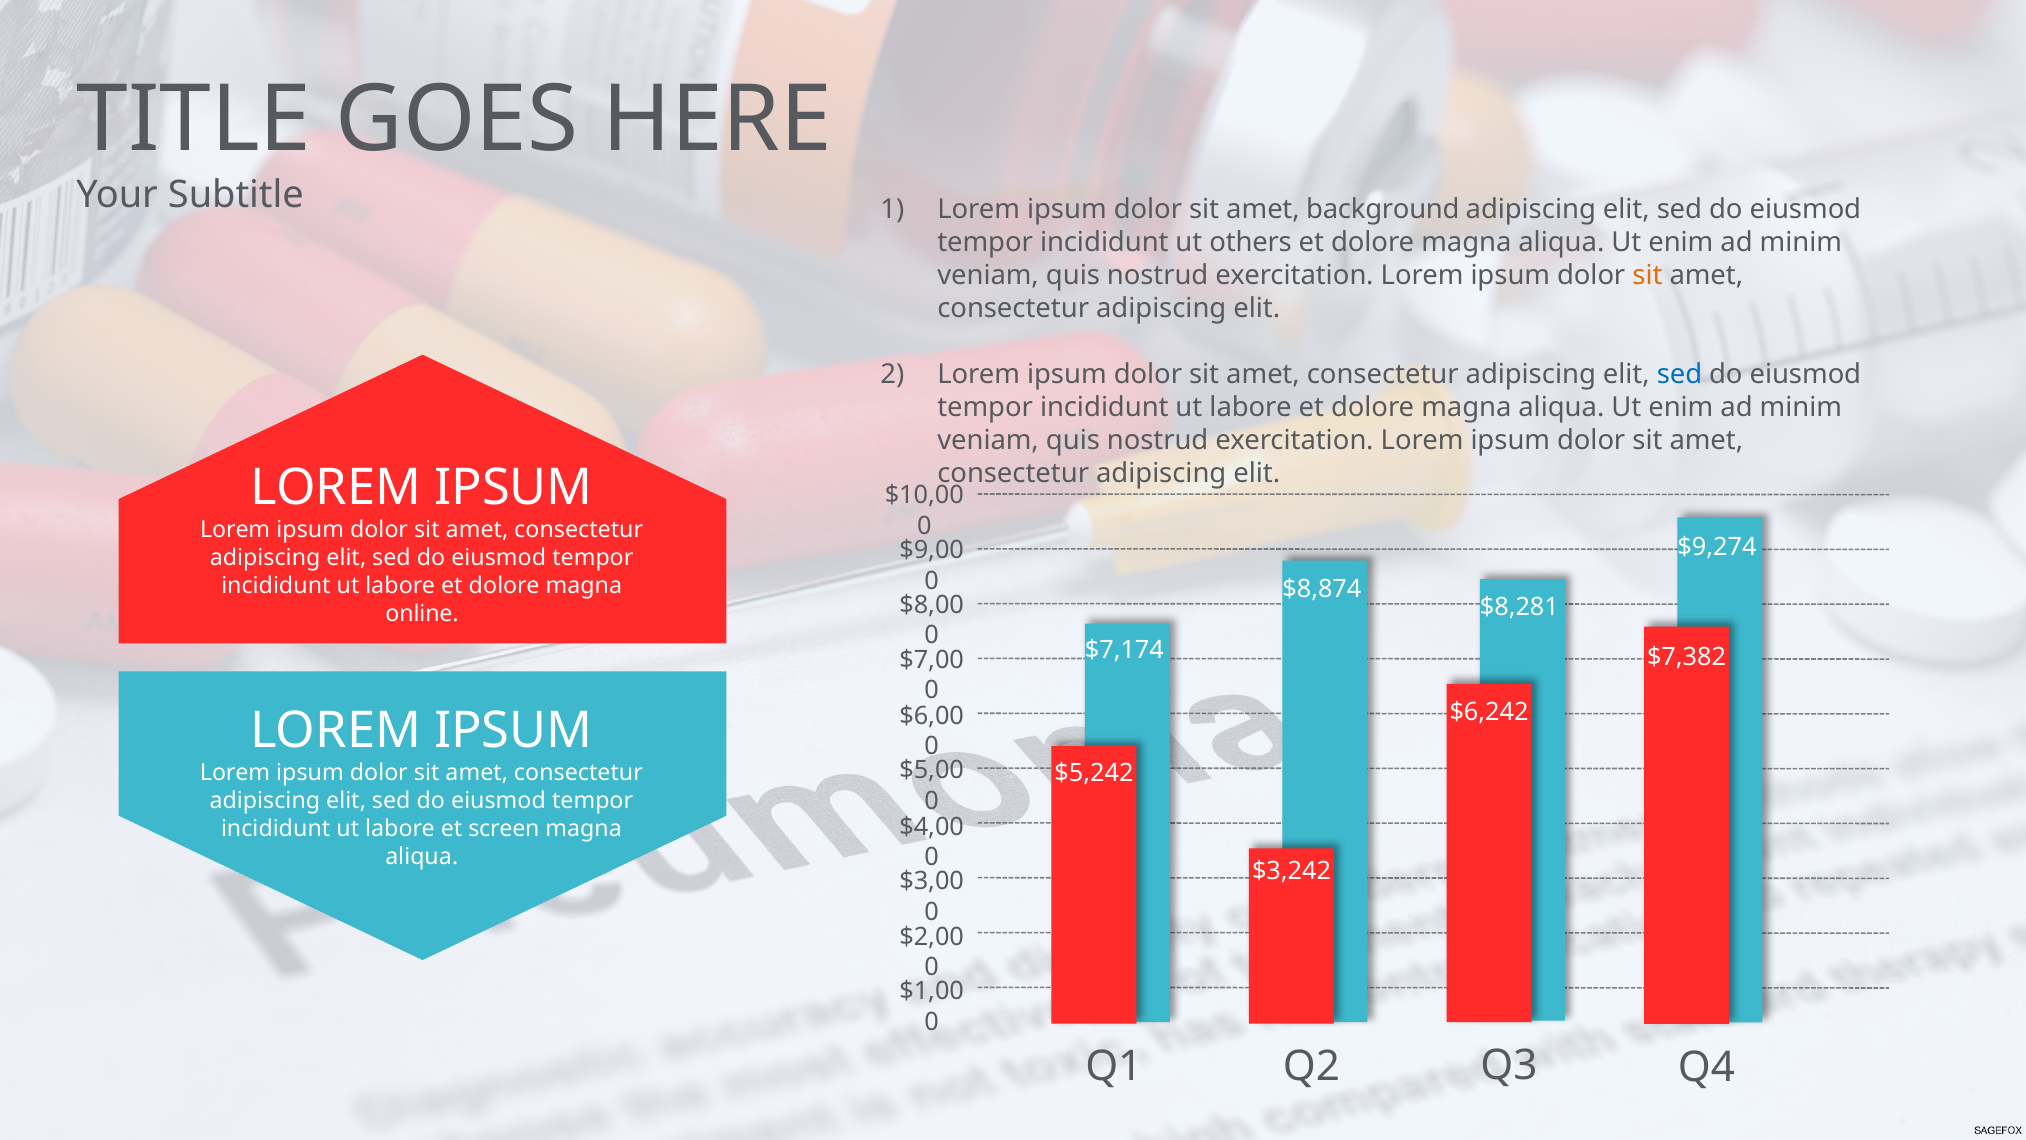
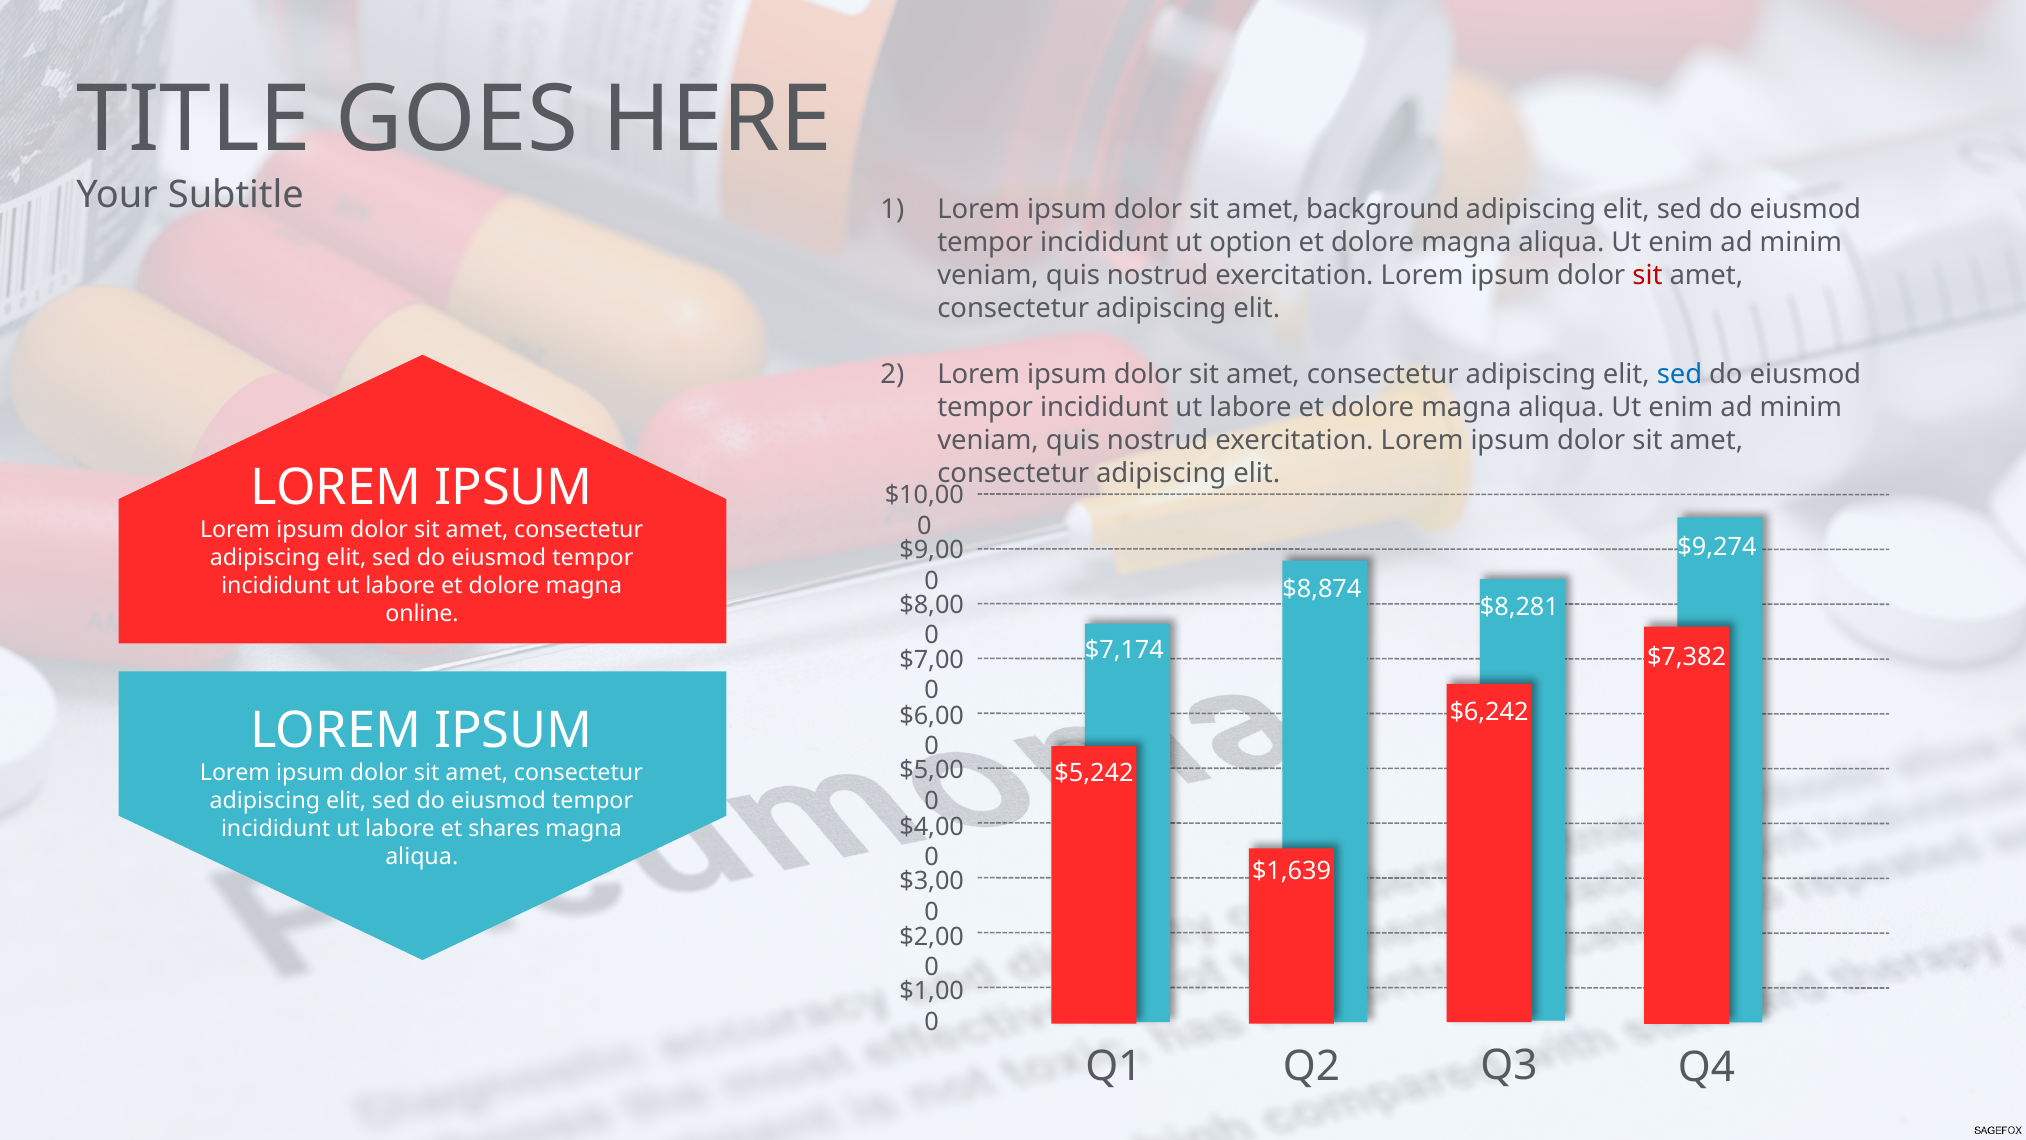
others: others -> option (1251, 243)
sit colour: orange -> red (1648, 276)
screen: screen -> shares (504, 829)
$3,242: $3,242 -> $1,639 (1292, 871)
